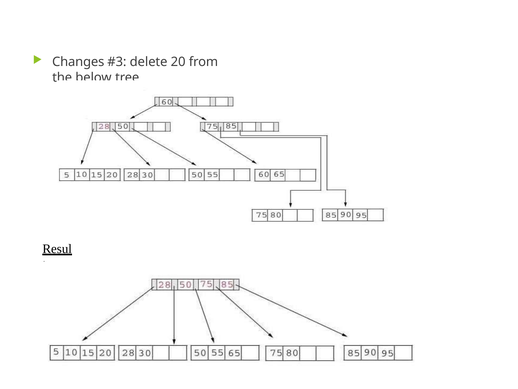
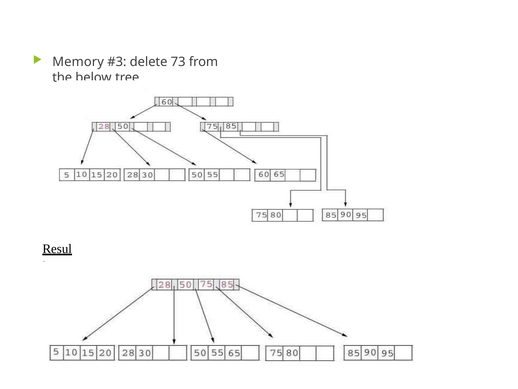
Changes: Changes -> Memory (78, 62)
20: 20 -> 73 (178, 62)
